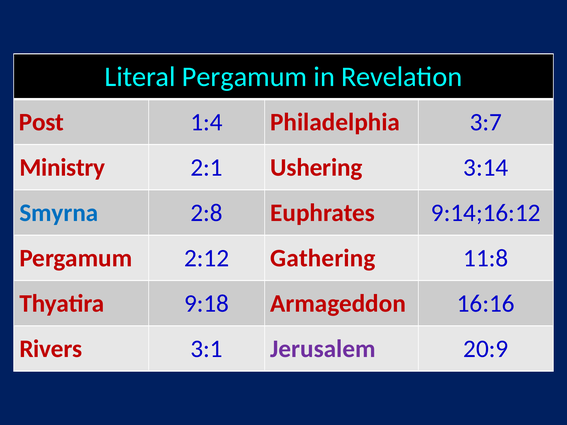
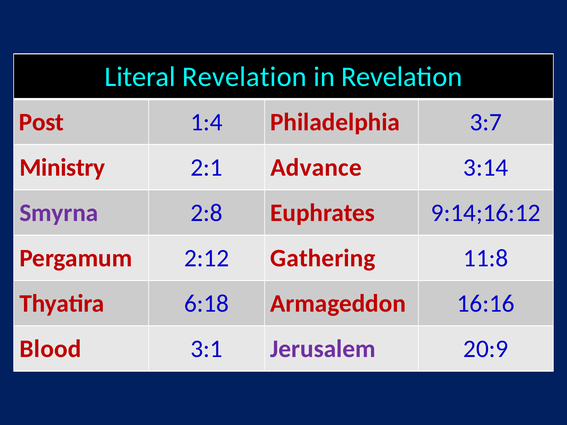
Literal Pergamum: Pergamum -> Revelation (244, 77)
Ushering: Ushering -> Advance (316, 168)
Smyrna colour: blue -> purple (59, 213)
9:18: 9:18 -> 6:18 (207, 304)
Rivers: Rivers -> Blood (51, 349)
